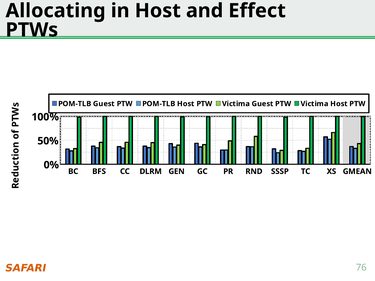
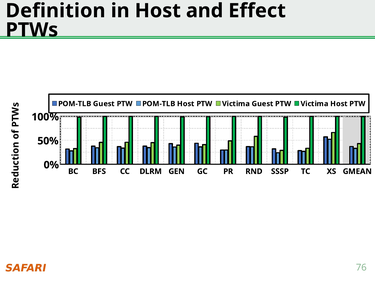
Allocating: Allocating -> Definition (55, 11)
